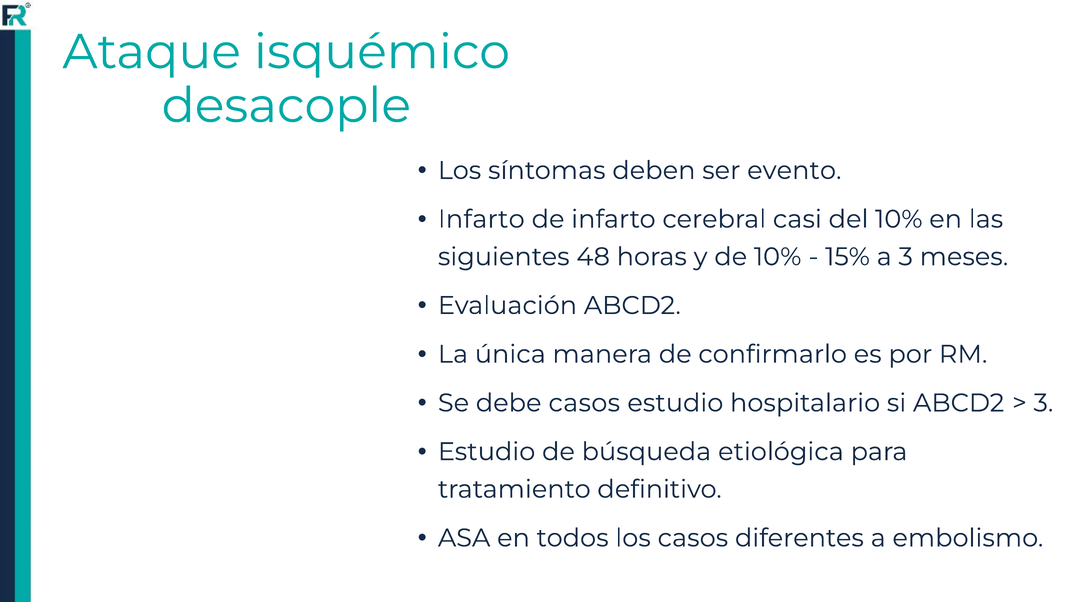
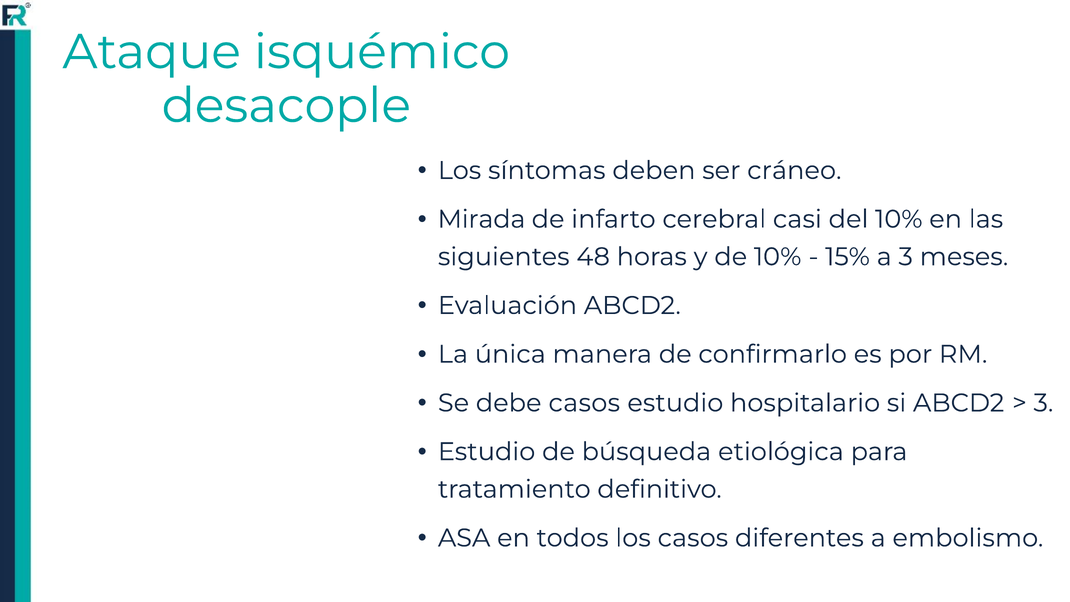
evento: evento -> cráneo (794, 170)
Infarto: Infarto -> Mirada (482, 219)
